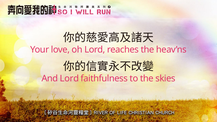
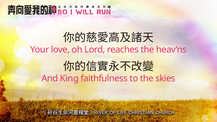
And Lord: Lord -> King (69, 79)
